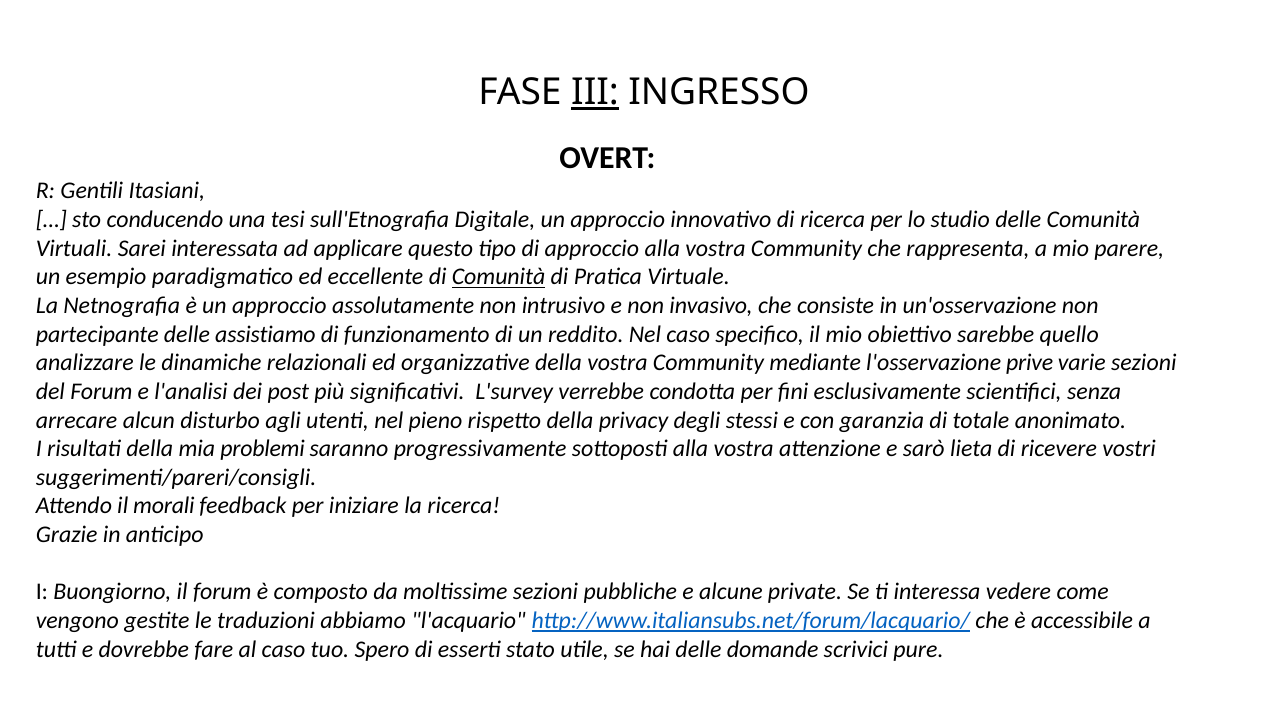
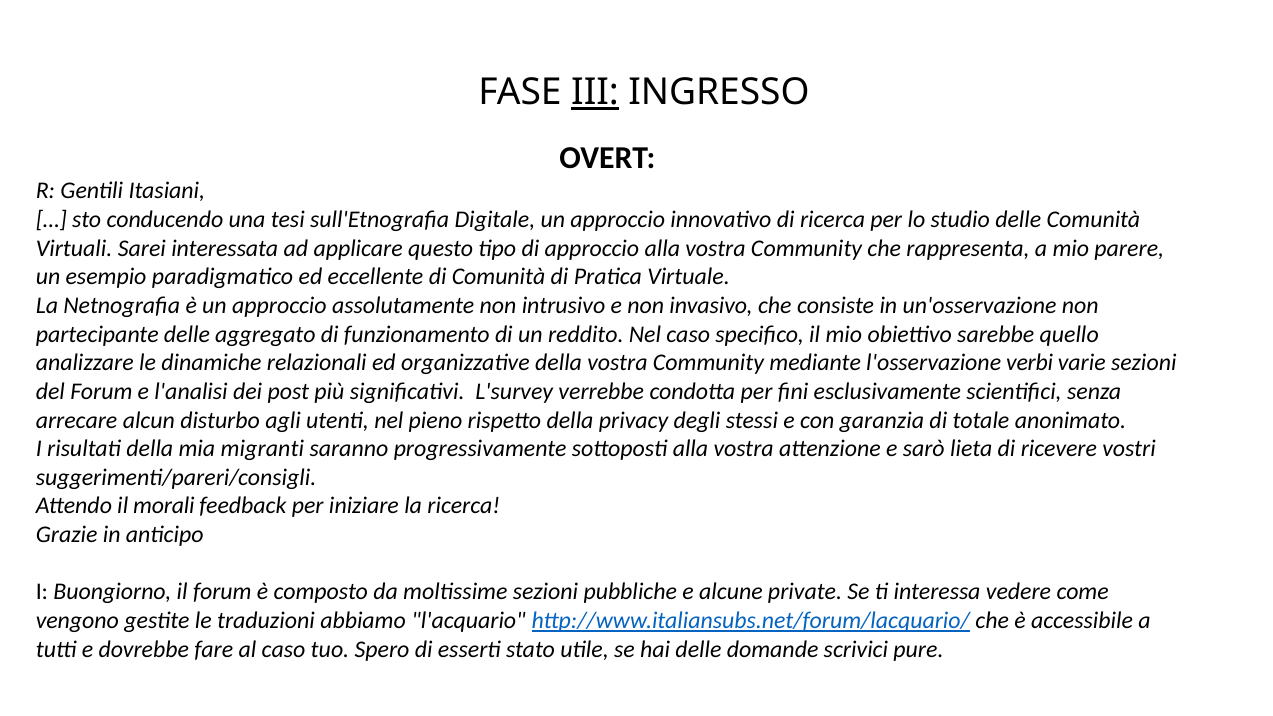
Comunità underline: present -> none (499, 277)
assistiamo: assistiamo -> aggregato (265, 334)
prive: prive -> verbi (1030, 363)
problemi: problemi -> migranti (262, 449)
